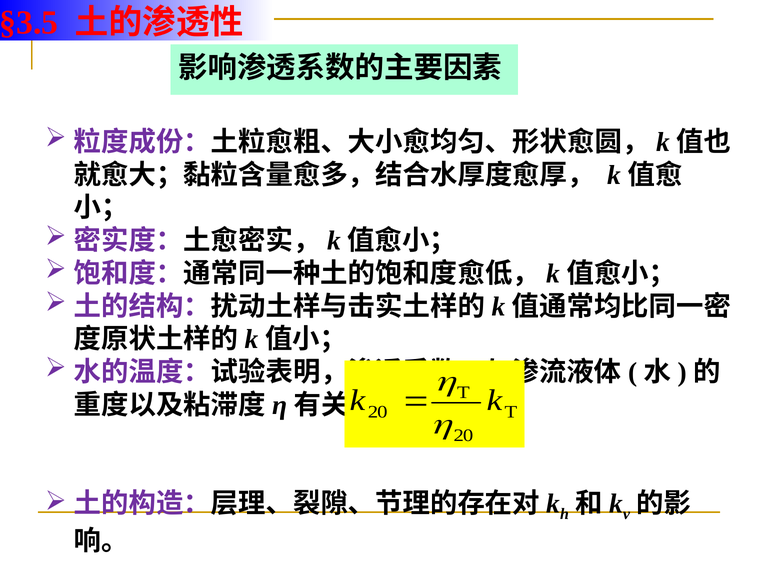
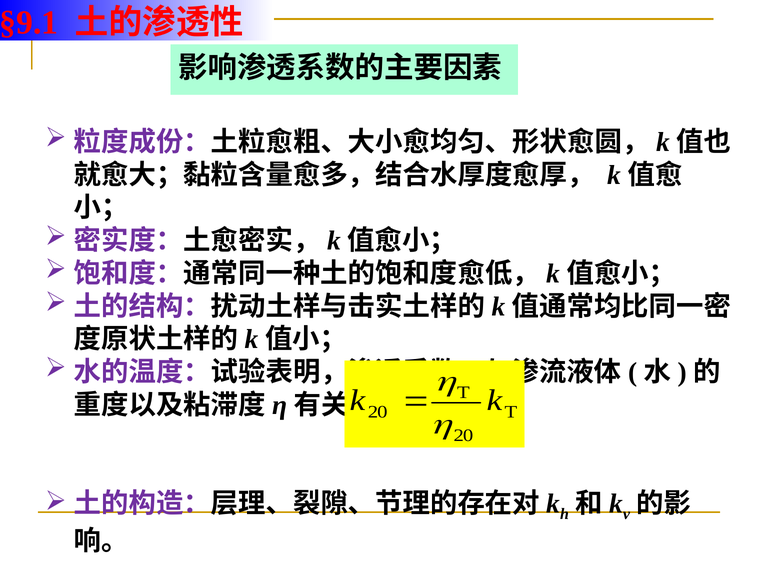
§3.5: §3.5 -> §9.1 (29, 23)
